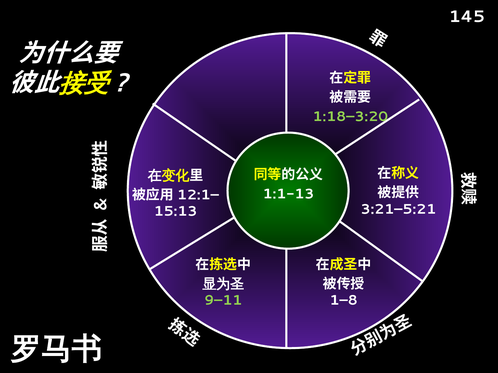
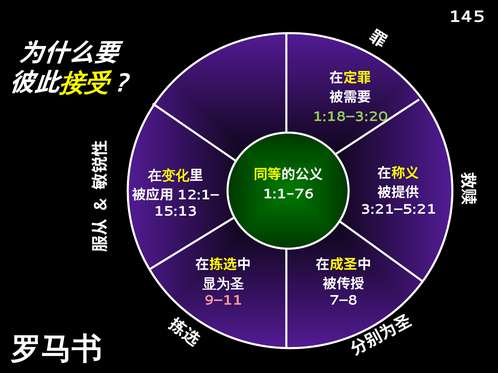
1:1-13: 1:1-13 -> 1:1-76 (288, 194)
9–11 colour: light green -> pink (223, 301)
1–8: 1–8 -> 7–8 (344, 301)
